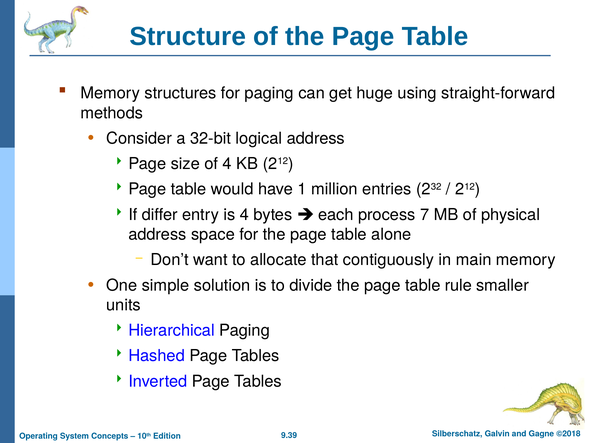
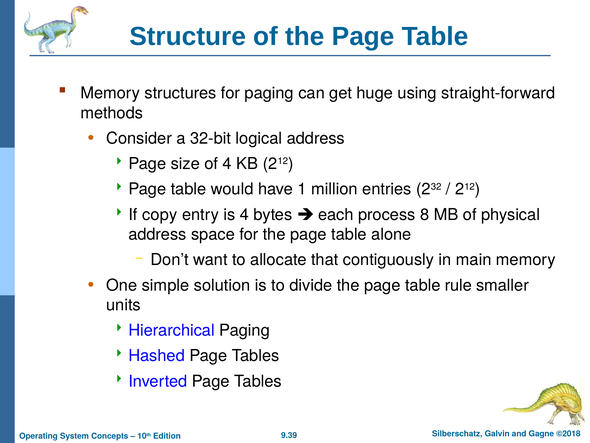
differ: differ -> copy (160, 214)
7: 7 -> 8 (425, 214)
